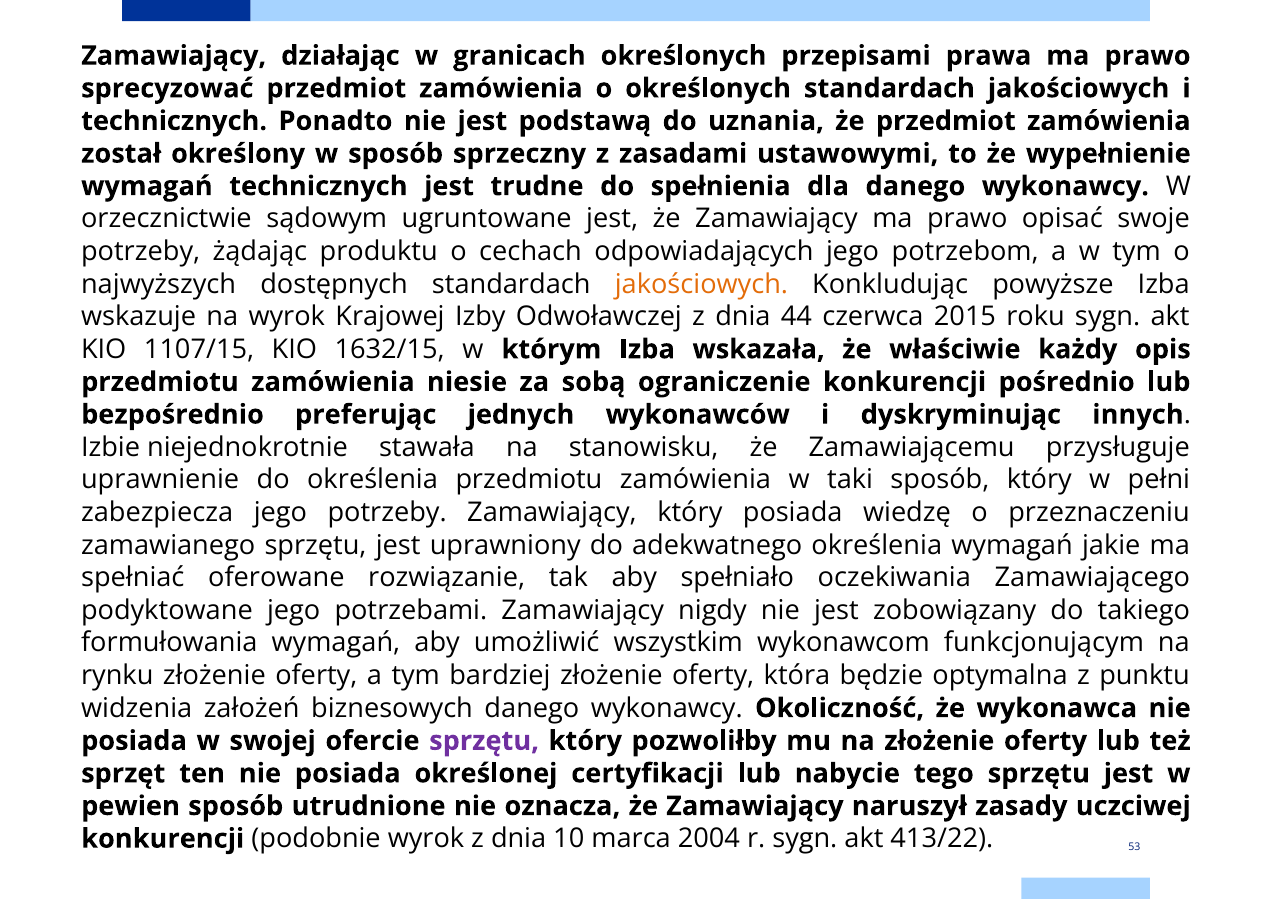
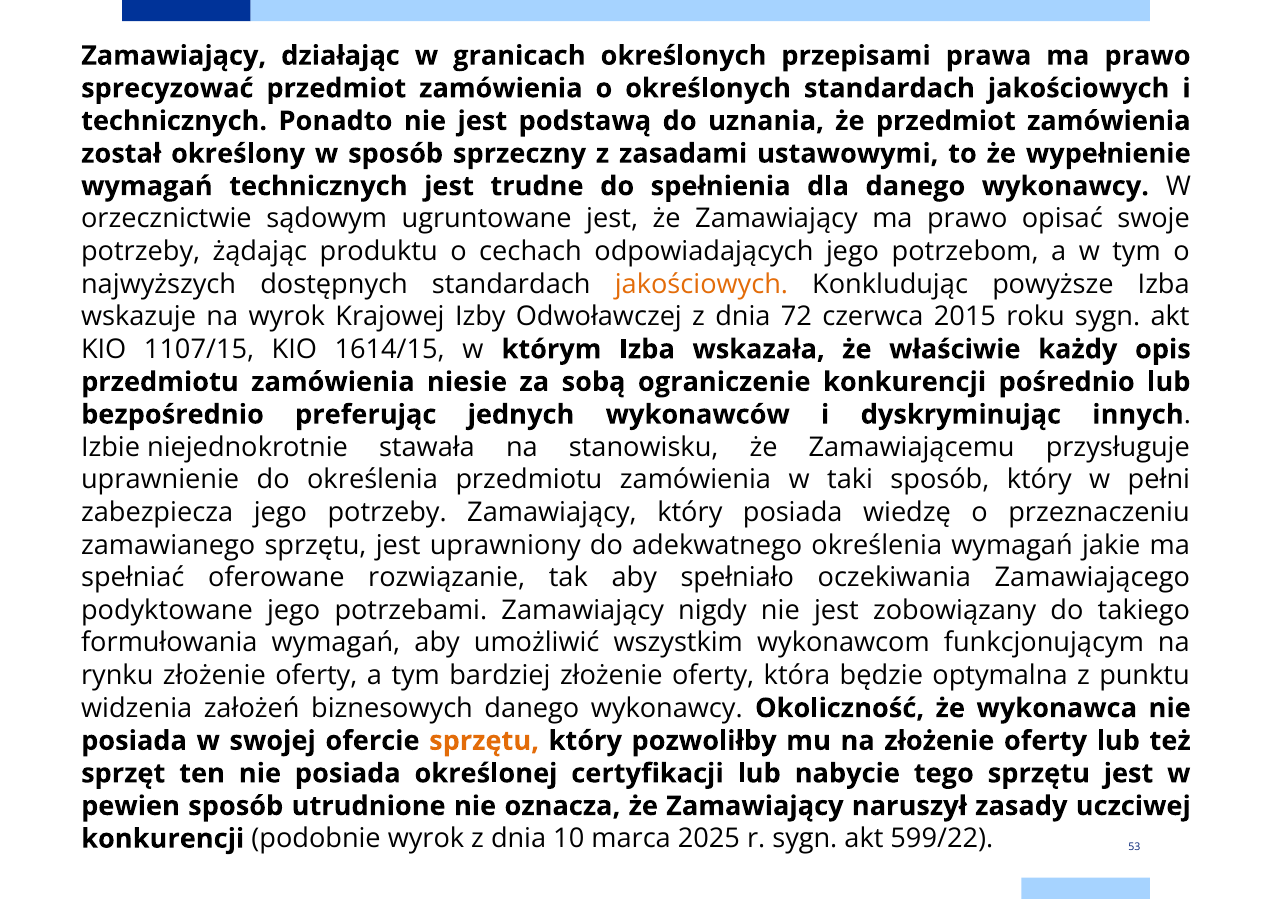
44: 44 -> 72 (796, 317)
1632/15: 1632/15 -> 1614/15 (390, 350)
sprzętu colour: purple -> orange (484, 741)
2004: 2004 -> 2025 (709, 839)
413/22: 413/22 -> 599/22 (942, 839)
